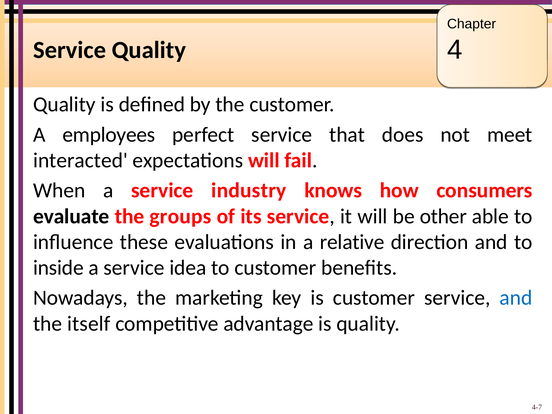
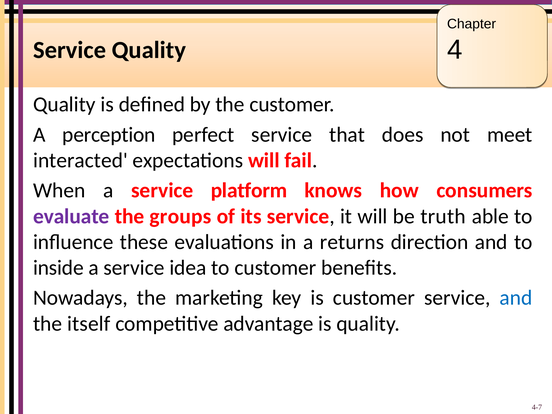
employees: employees -> perception (109, 135)
industry: industry -> platform (249, 190)
evaluate colour: black -> purple (71, 216)
other: other -> truth (443, 216)
relative: relative -> returns (352, 242)
